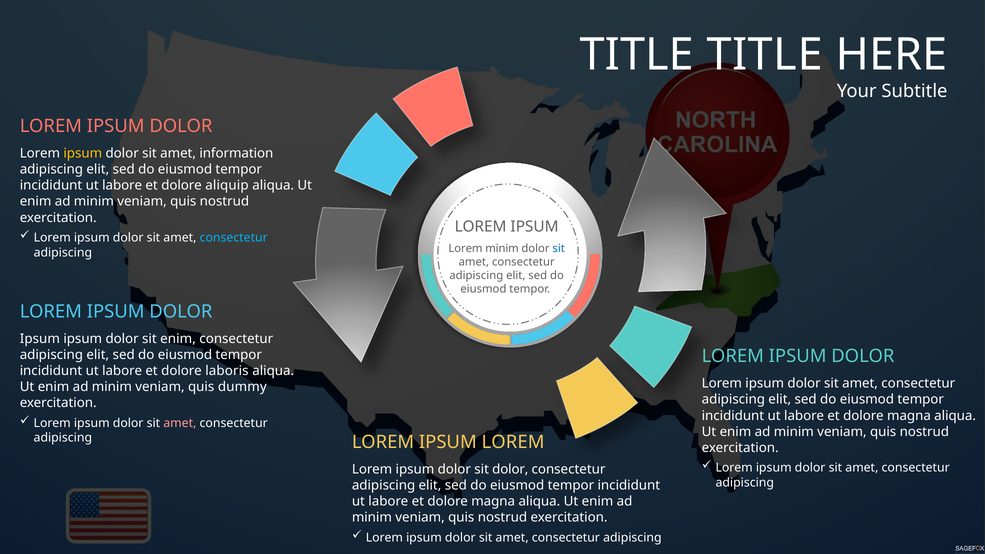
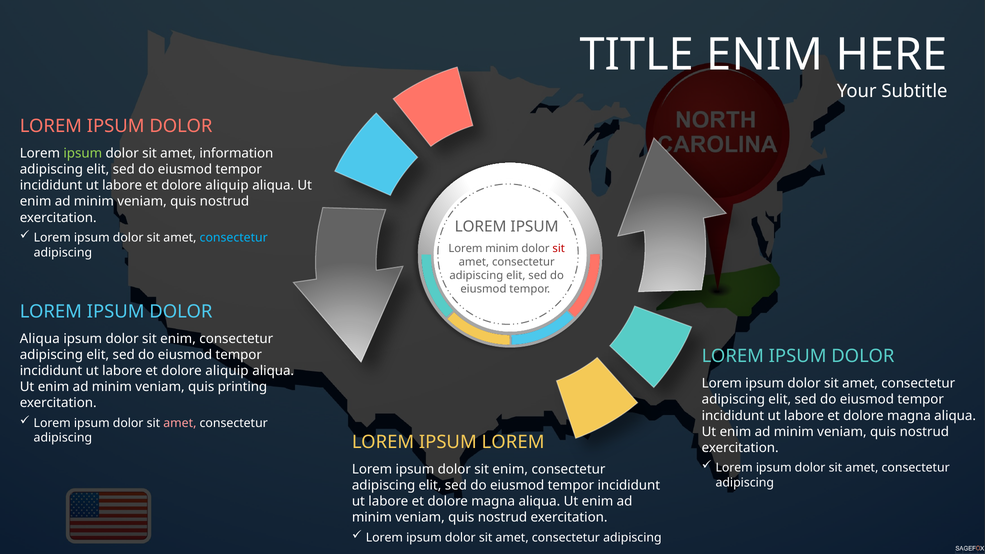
TITLE: TITLE -> ENIM (765, 55)
ipsum colour: yellow -> light green (83, 154)
sit colour: blue -> red (559, 249)
Ipsum: Ipsum -> Aliqua (40, 339)
laboris: laboris -> aliquip (227, 371)
dummy: dummy -> printing (242, 387)
dolor: dolor -> enim (510, 469)
